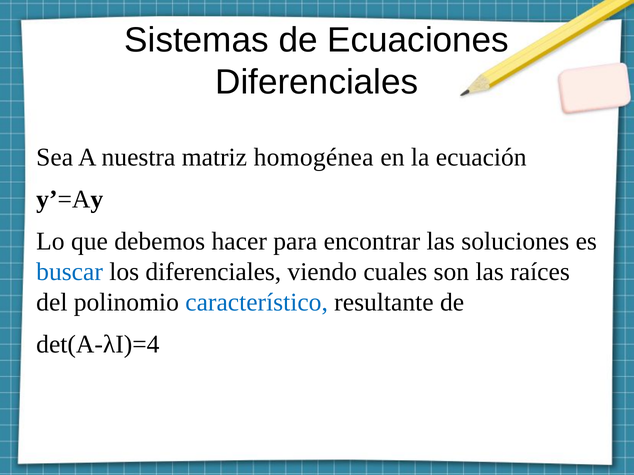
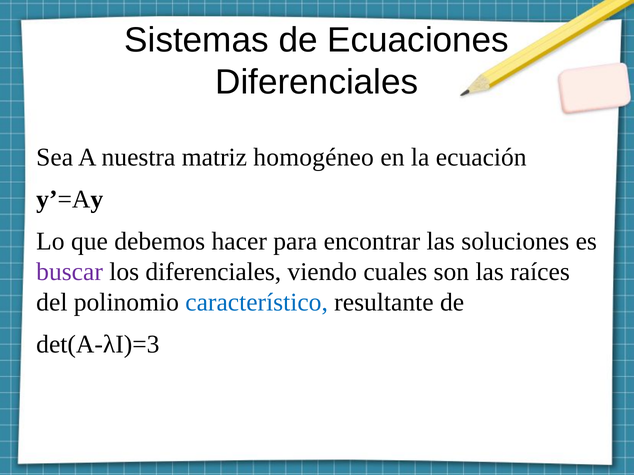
homogénea: homogénea -> homogéneo (314, 157)
buscar colour: blue -> purple (70, 272)
det(A-λI)=4: det(A-λI)=4 -> det(A-λI)=3 (98, 345)
